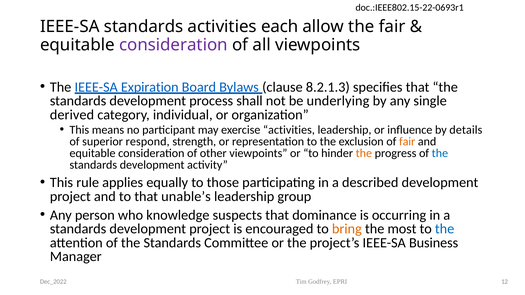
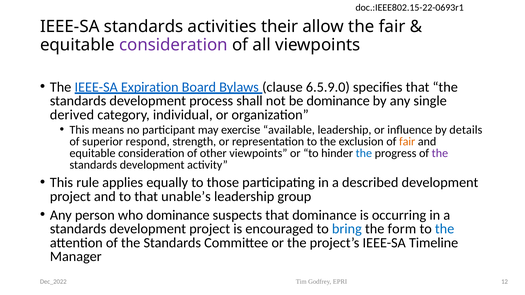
each: each -> their (280, 27)
8.2.1.3: 8.2.1.3 -> 6.5.9.0 (328, 87)
be underlying: underlying -> dominance (338, 101)
exercise activities: activities -> available (289, 130)
the colour: orange -> blue (364, 153)
the colour: blue -> purple (440, 153)
who knowledge: knowledge -> dominance (178, 215)
bring colour: orange -> blue (347, 229)
most: most -> form (402, 229)
Business: Business -> Timeline (434, 243)
